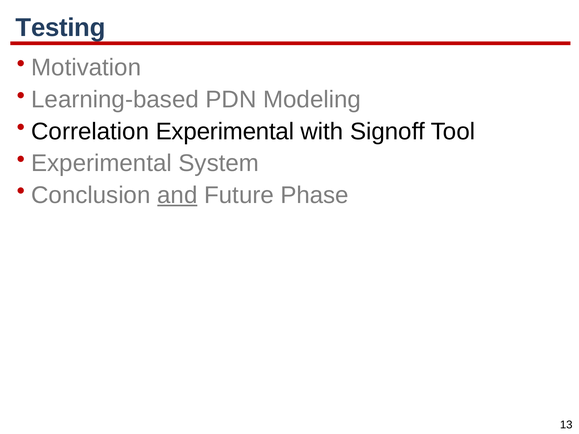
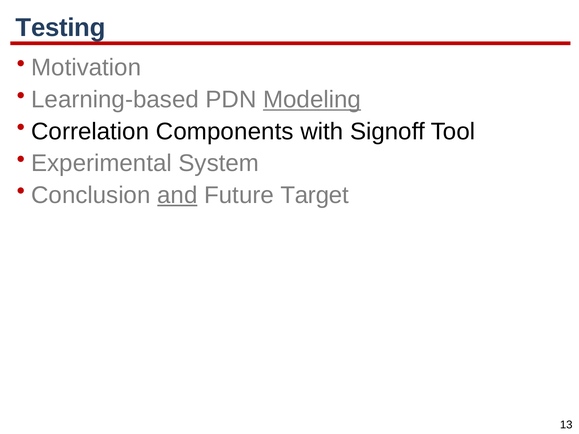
Modeling underline: none -> present (312, 100)
Correlation Experimental: Experimental -> Components (225, 131)
Phase: Phase -> Target (315, 195)
